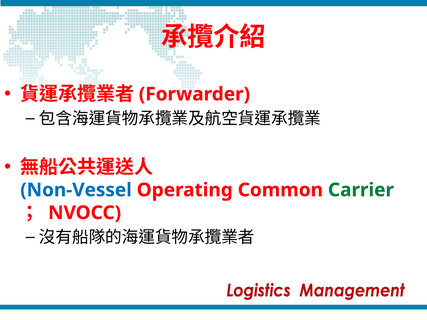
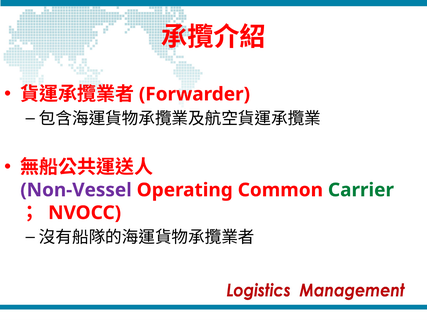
Non-Vessel colour: blue -> purple (76, 190)
